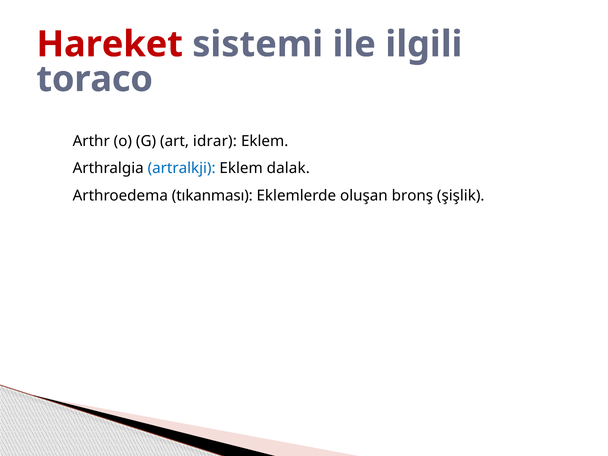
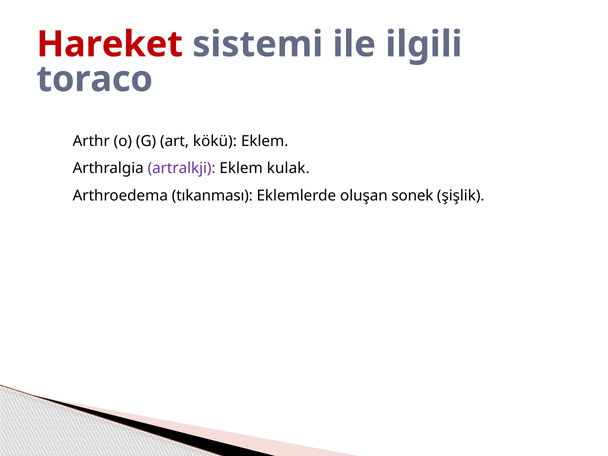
idrar: idrar -> kökü (215, 141)
artralkji colour: blue -> purple (182, 168)
dalak: dalak -> kulak (288, 168)
bronş: bronş -> sonek (412, 196)
